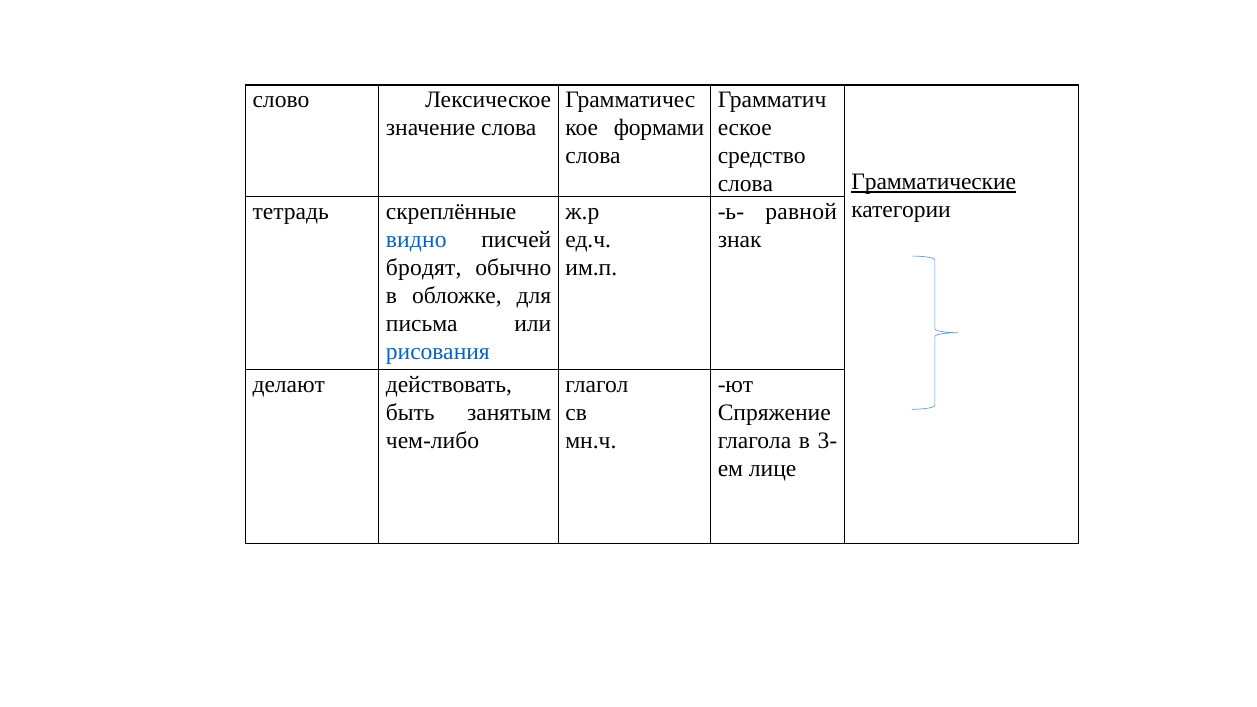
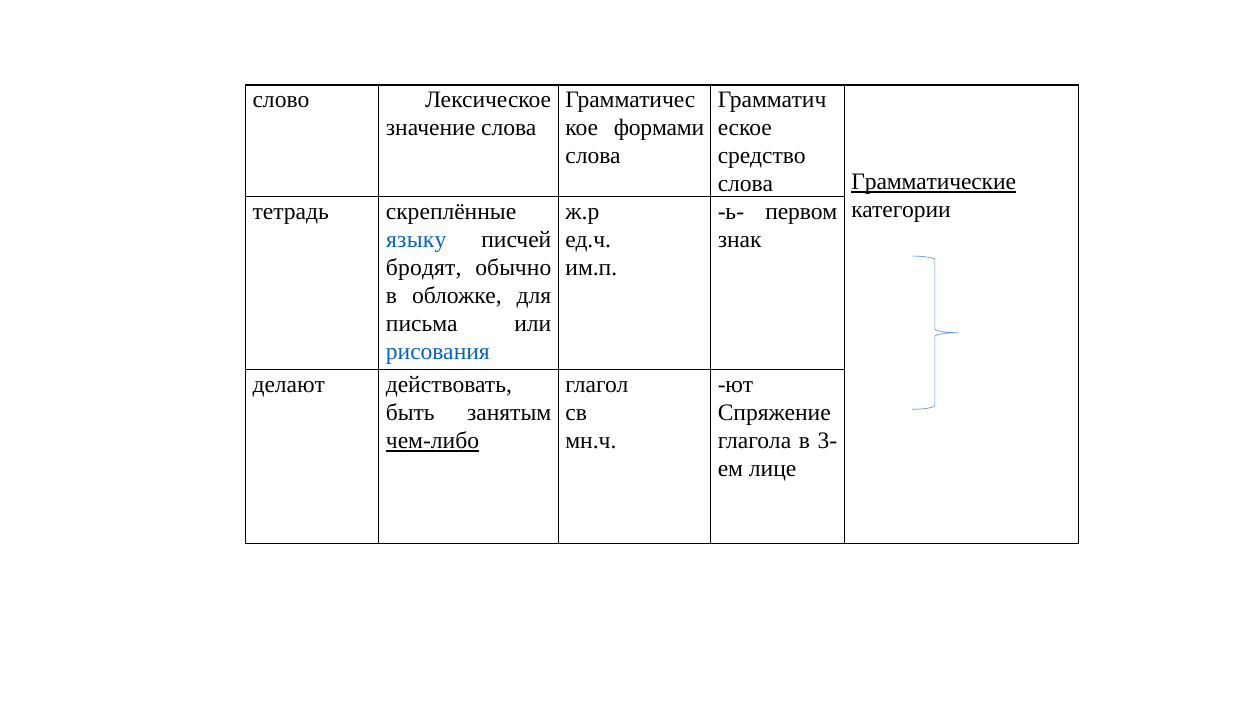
равной: равной -> первом (801, 212)
видно: видно -> языку (416, 240)
чем-либо underline: none -> present (432, 441)
